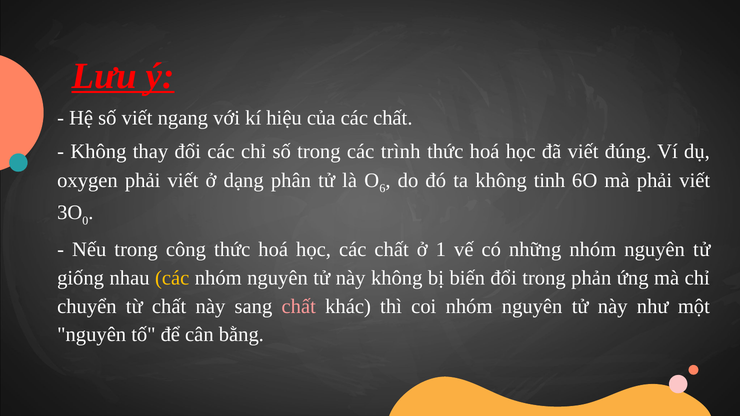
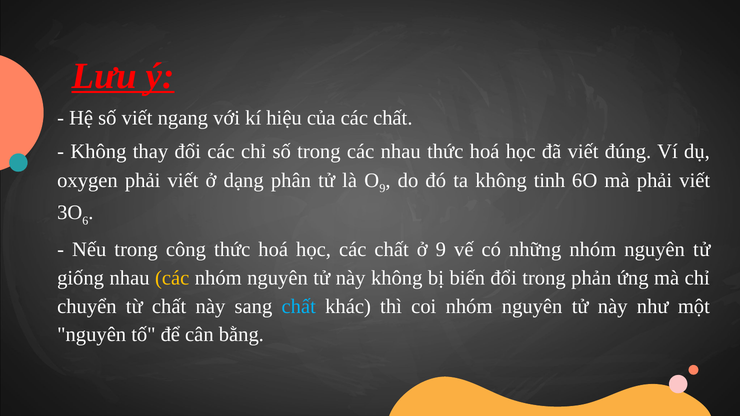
các trình: trình -> nhau (401, 152)
6: 6 -> 9 (382, 189)
0: 0 -> 6 (85, 221)
ở 1: 1 -> 9 (441, 250)
chất colour: pink -> light blue (299, 306)
